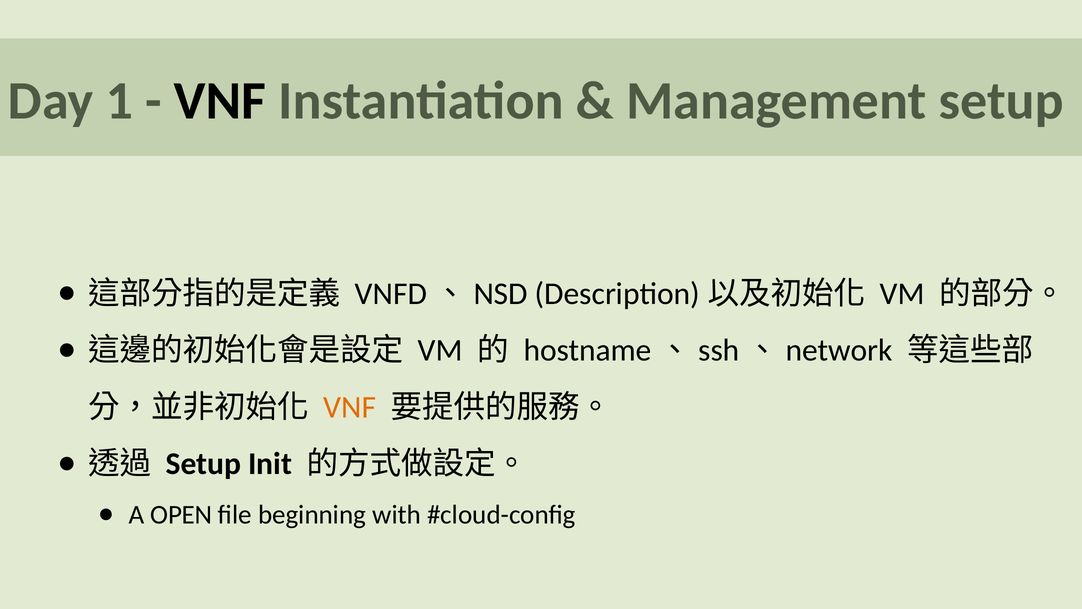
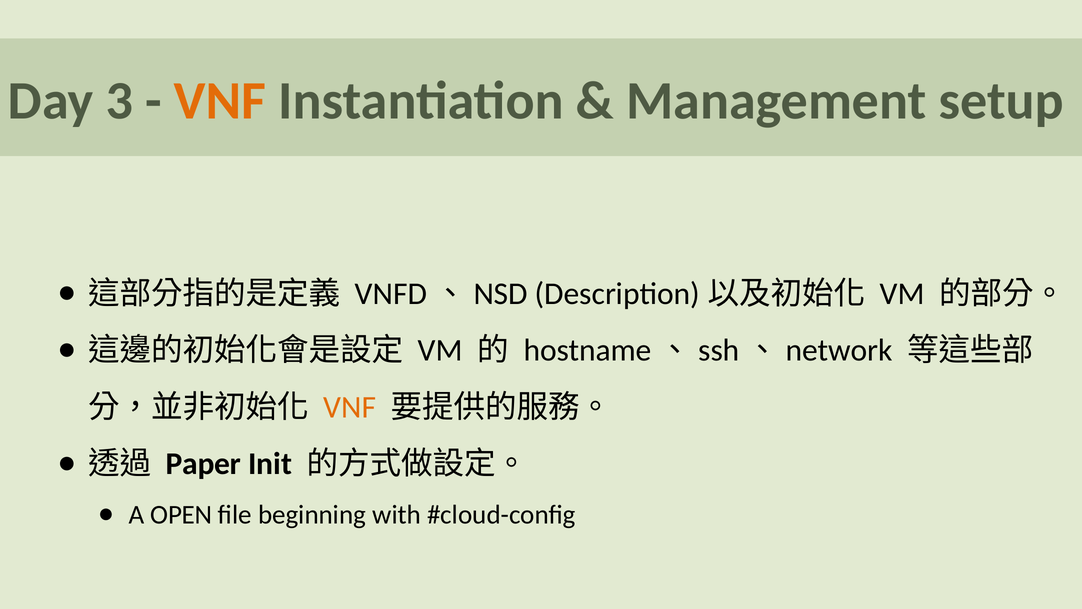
1: 1 -> 3 (119, 101)
VNF colour: black -> orange (220, 101)
Setup: Setup -> Paper (204, 464)
